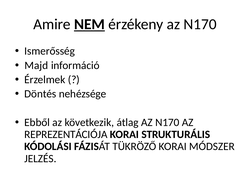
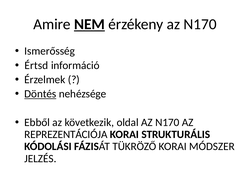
Majd: Majd -> Értsd (36, 65)
Döntés underline: none -> present (40, 94)
átlag: átlag -> oldal (128, 122)
